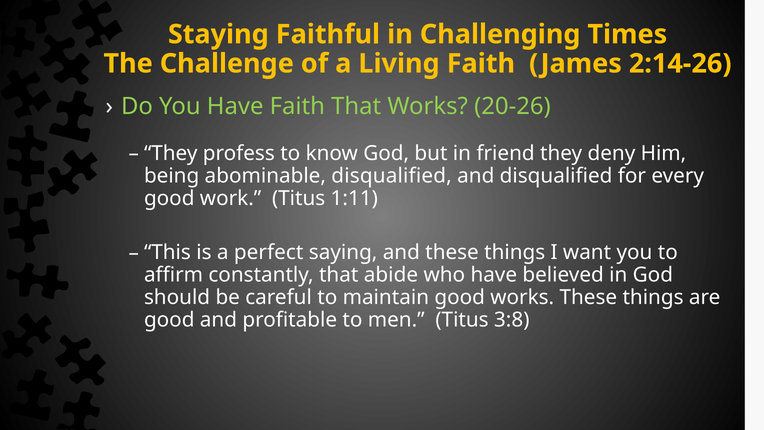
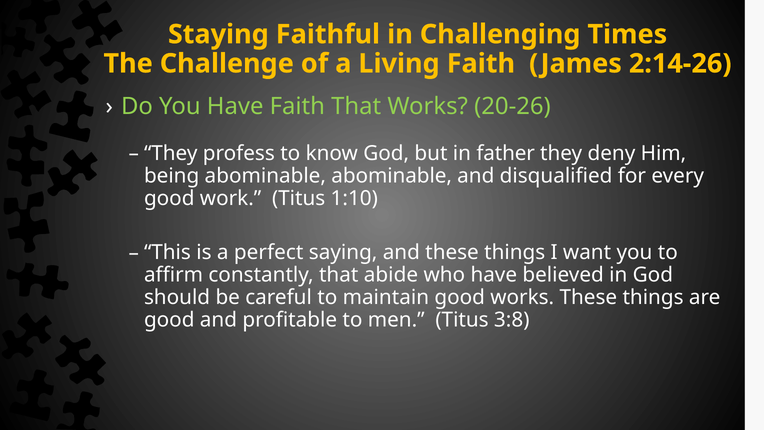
friend: friend -> father (506, 153)
abominable disqualified: disqualified -> abominable (392, 176)
1:11: 1:11 -> 1:10 (354, 198)
